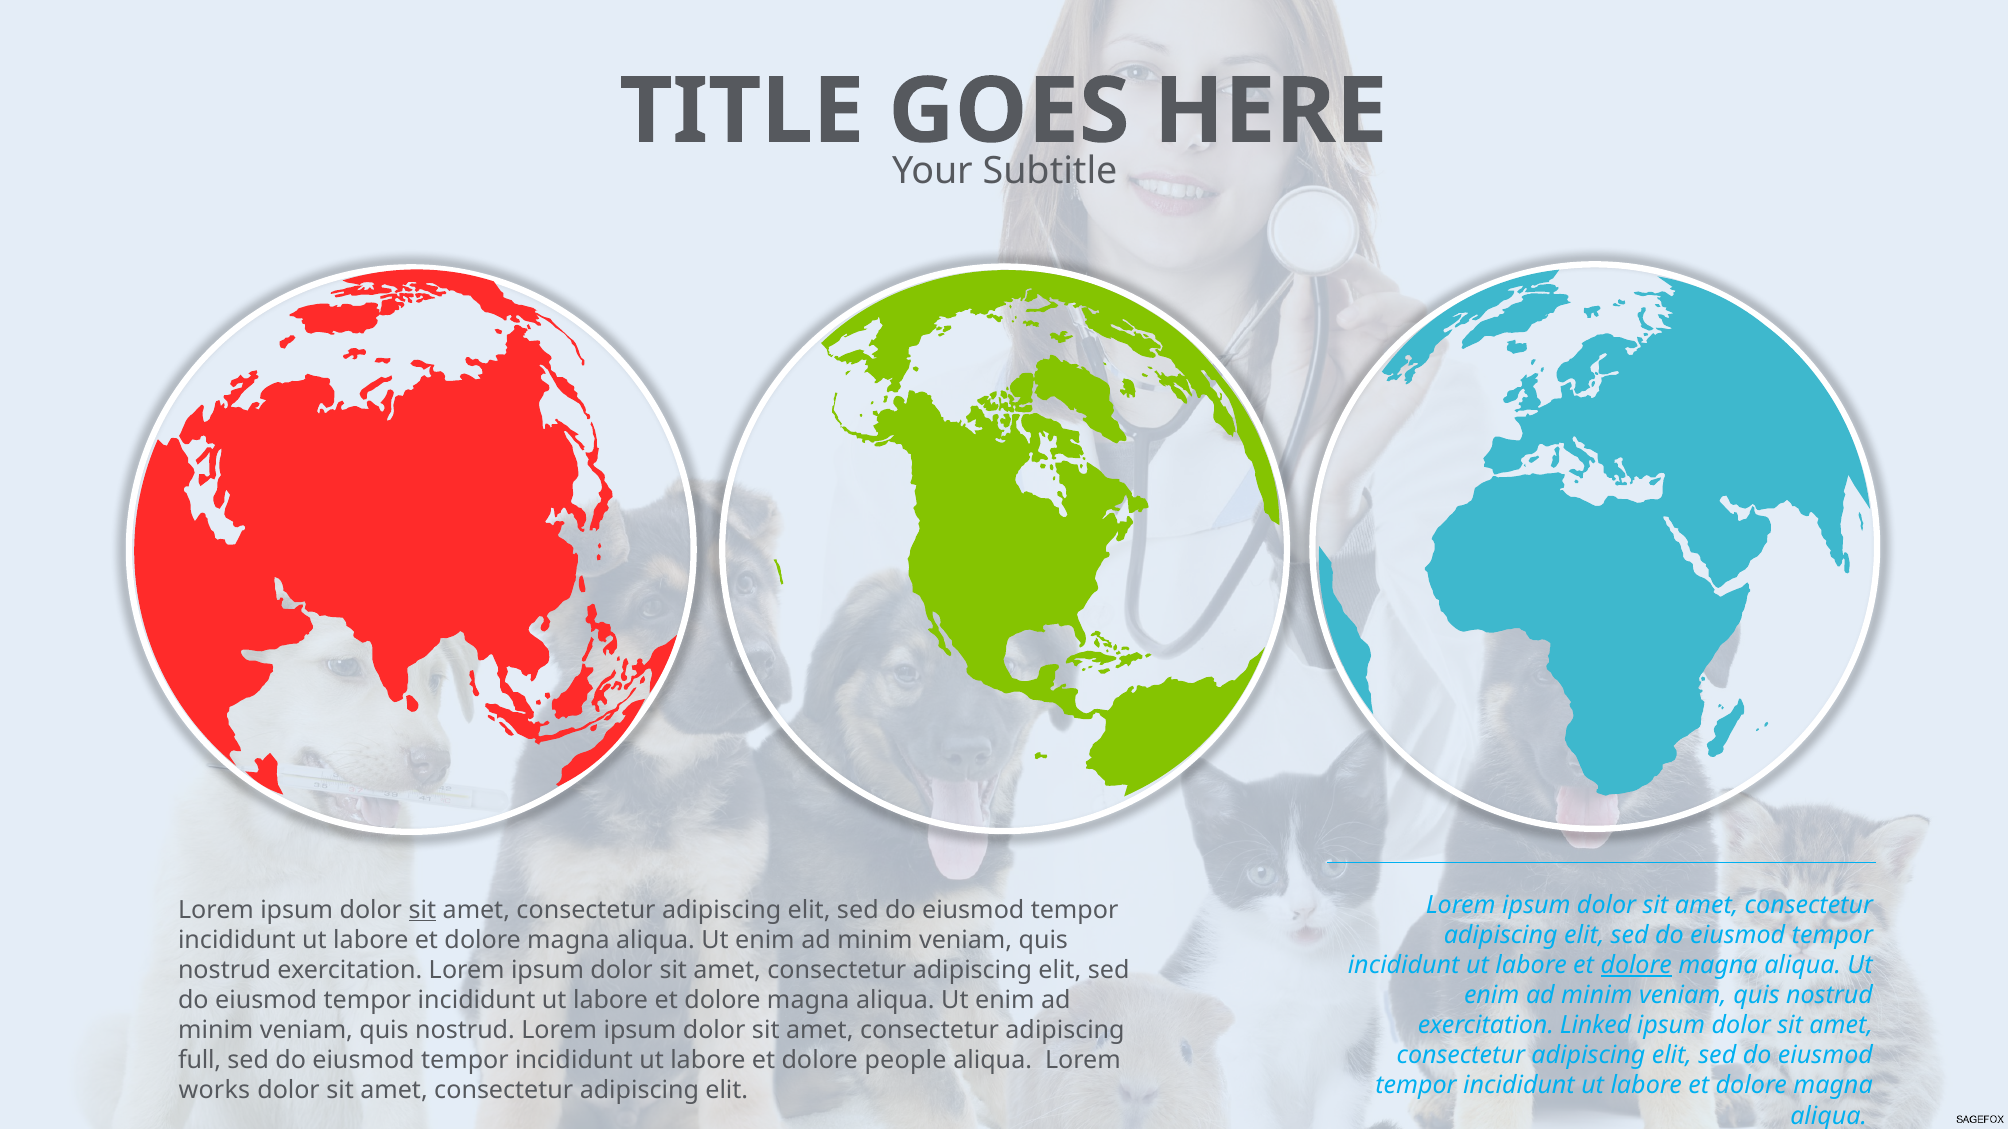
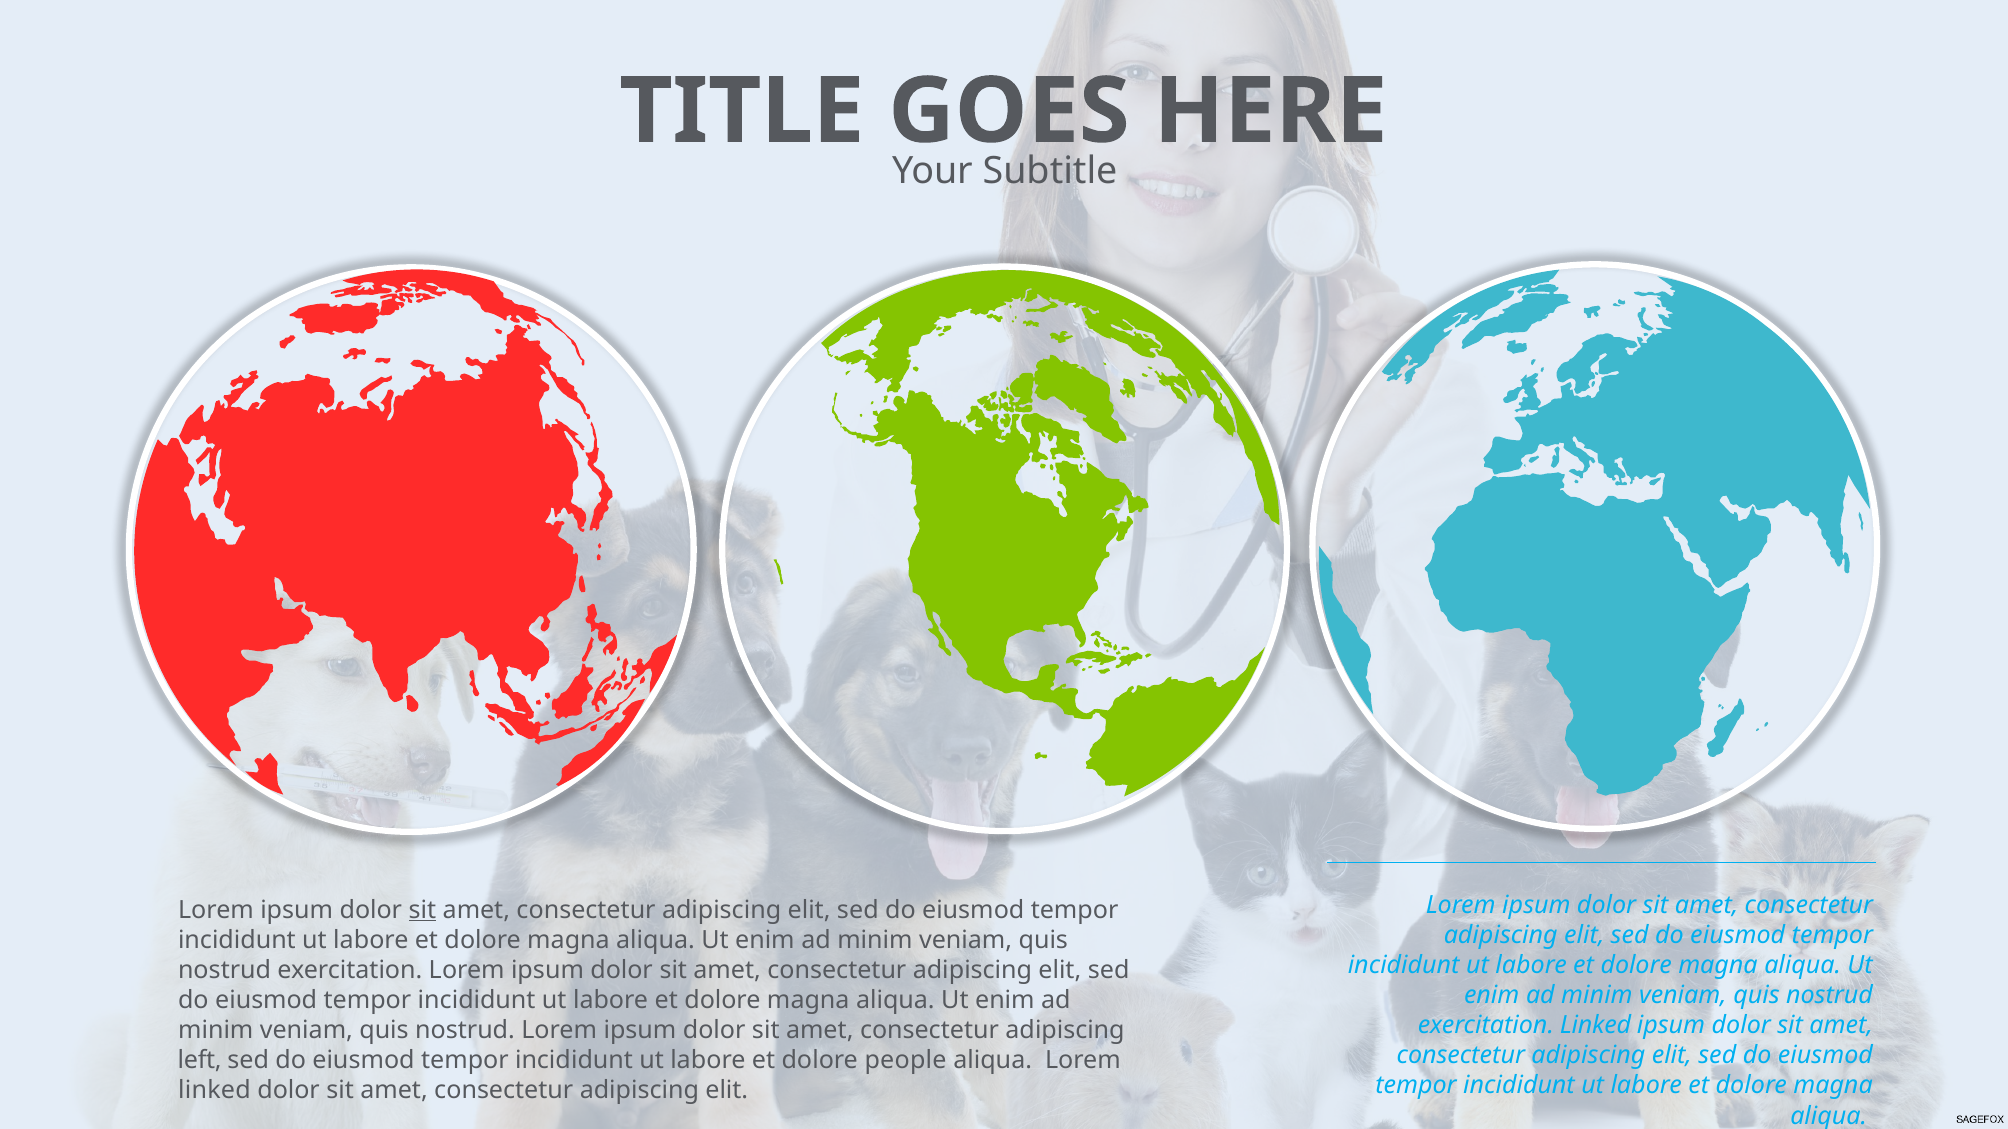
dolore underline: present -> none (1636, 966)
full: full -> left (200, 1061)
works: works -> linked (214, 1091)
